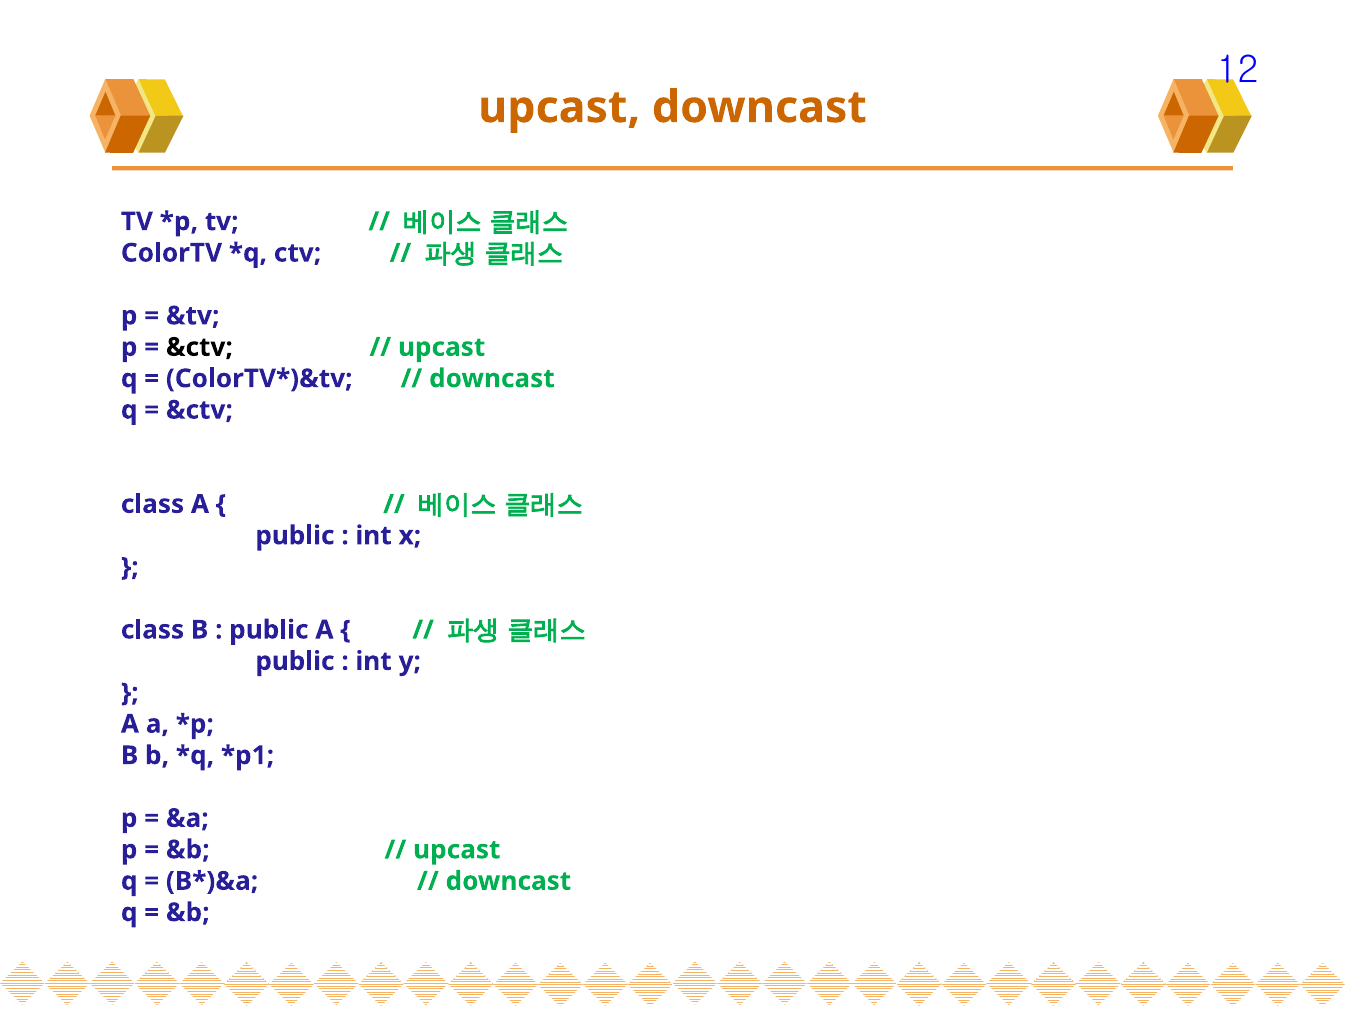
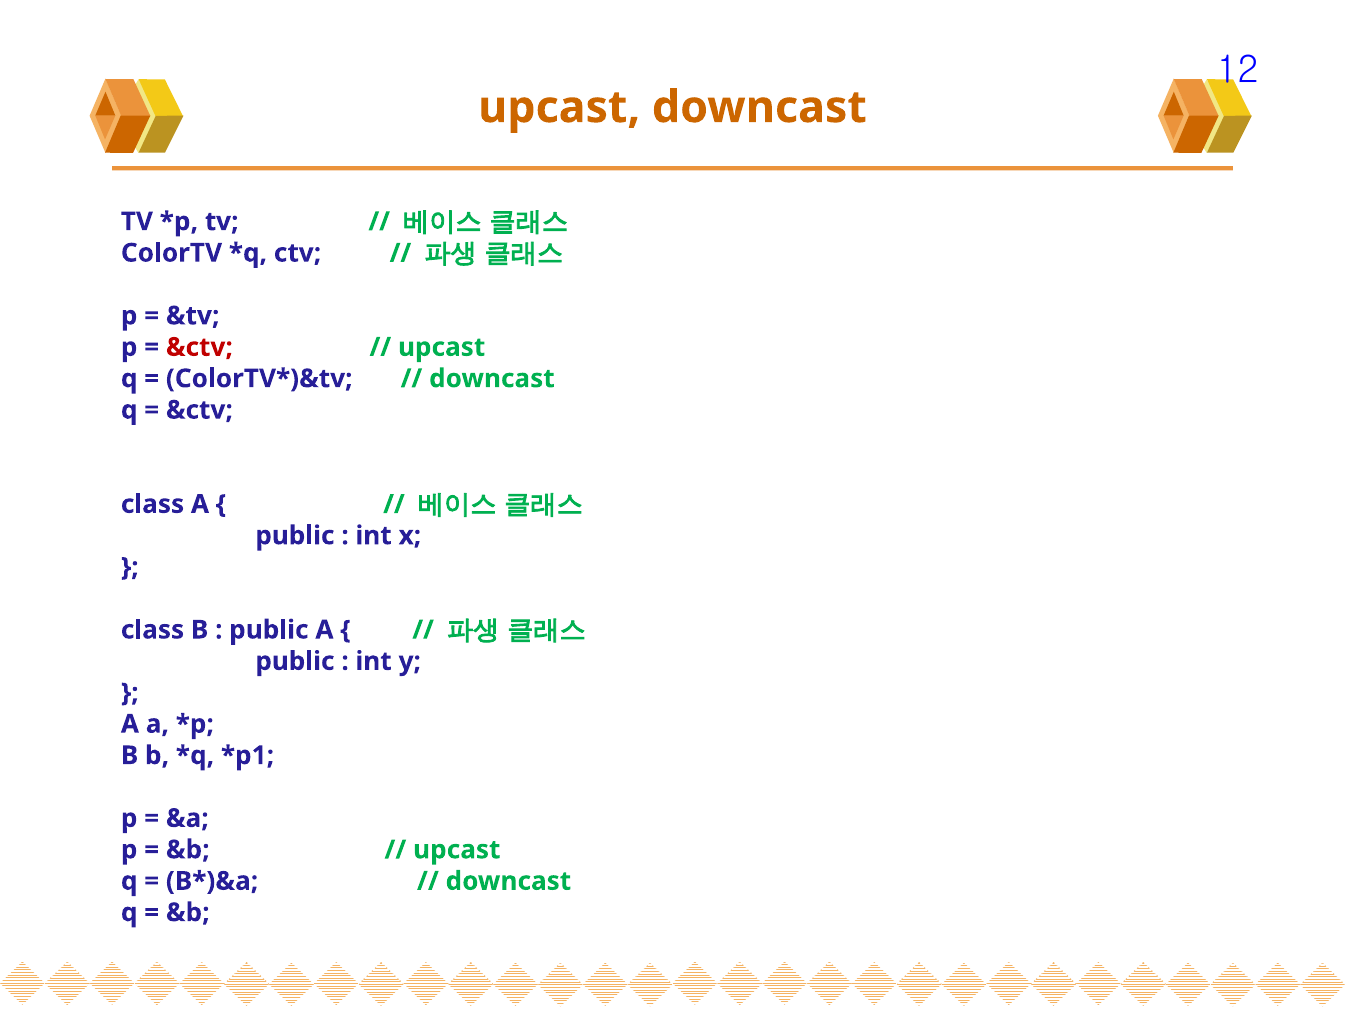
&ctv colour: black -> red (199, 347)
